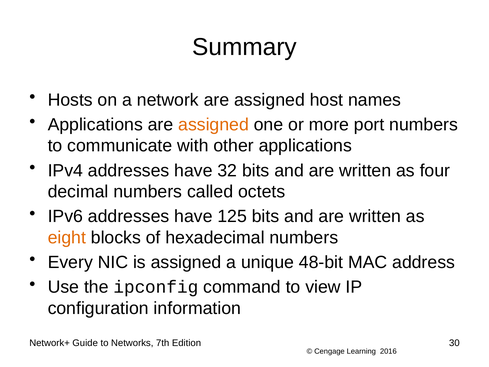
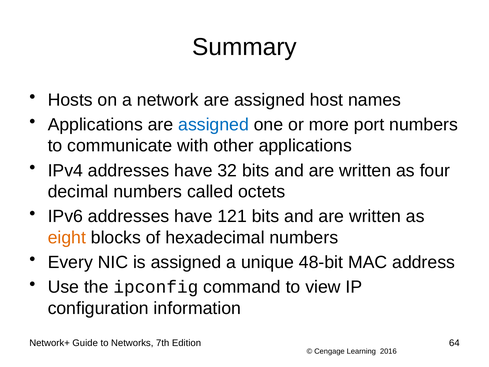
assigned colour: orange -> blue (214, 125)
125: 125 -> 121 (232, 216)
30: 30 -> 64 (454, 343)
